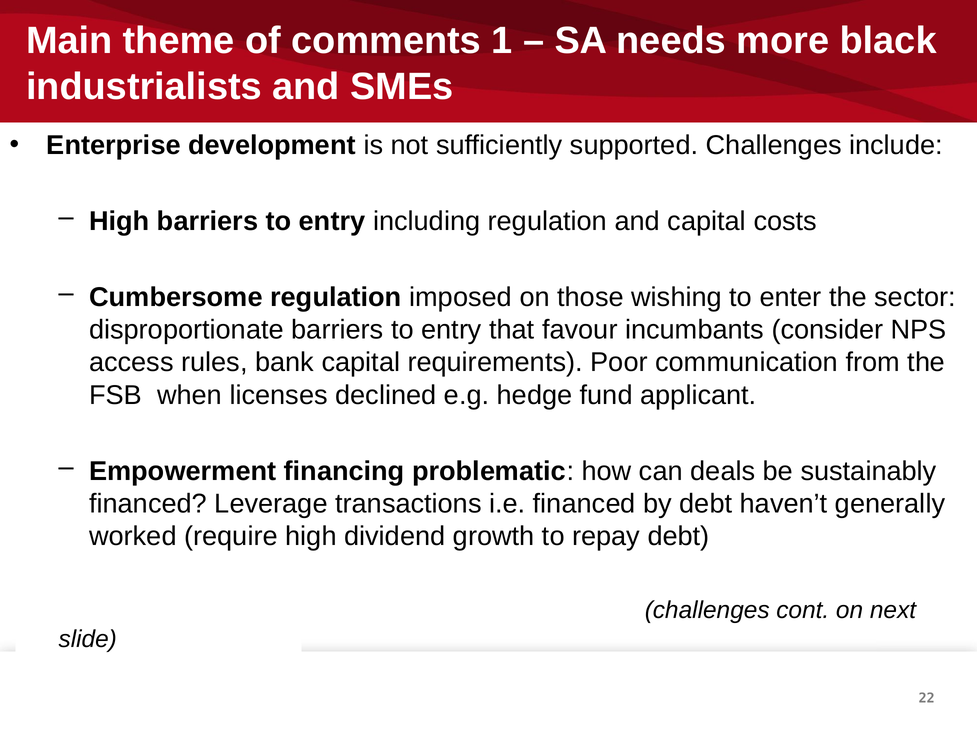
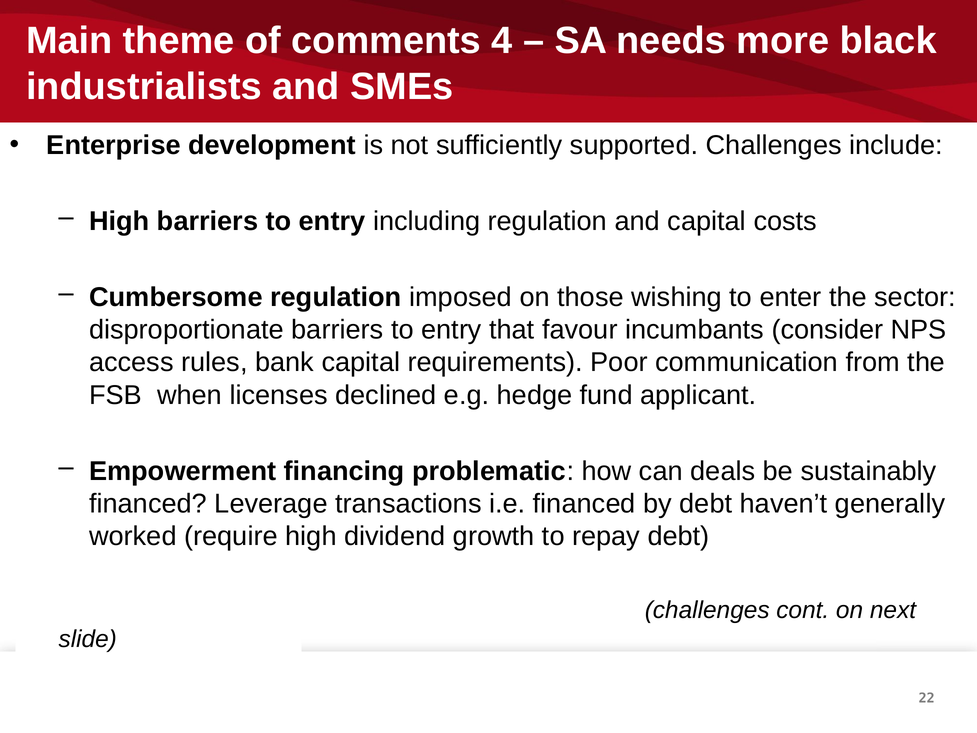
1: 1 -> 4 (502, 41)
